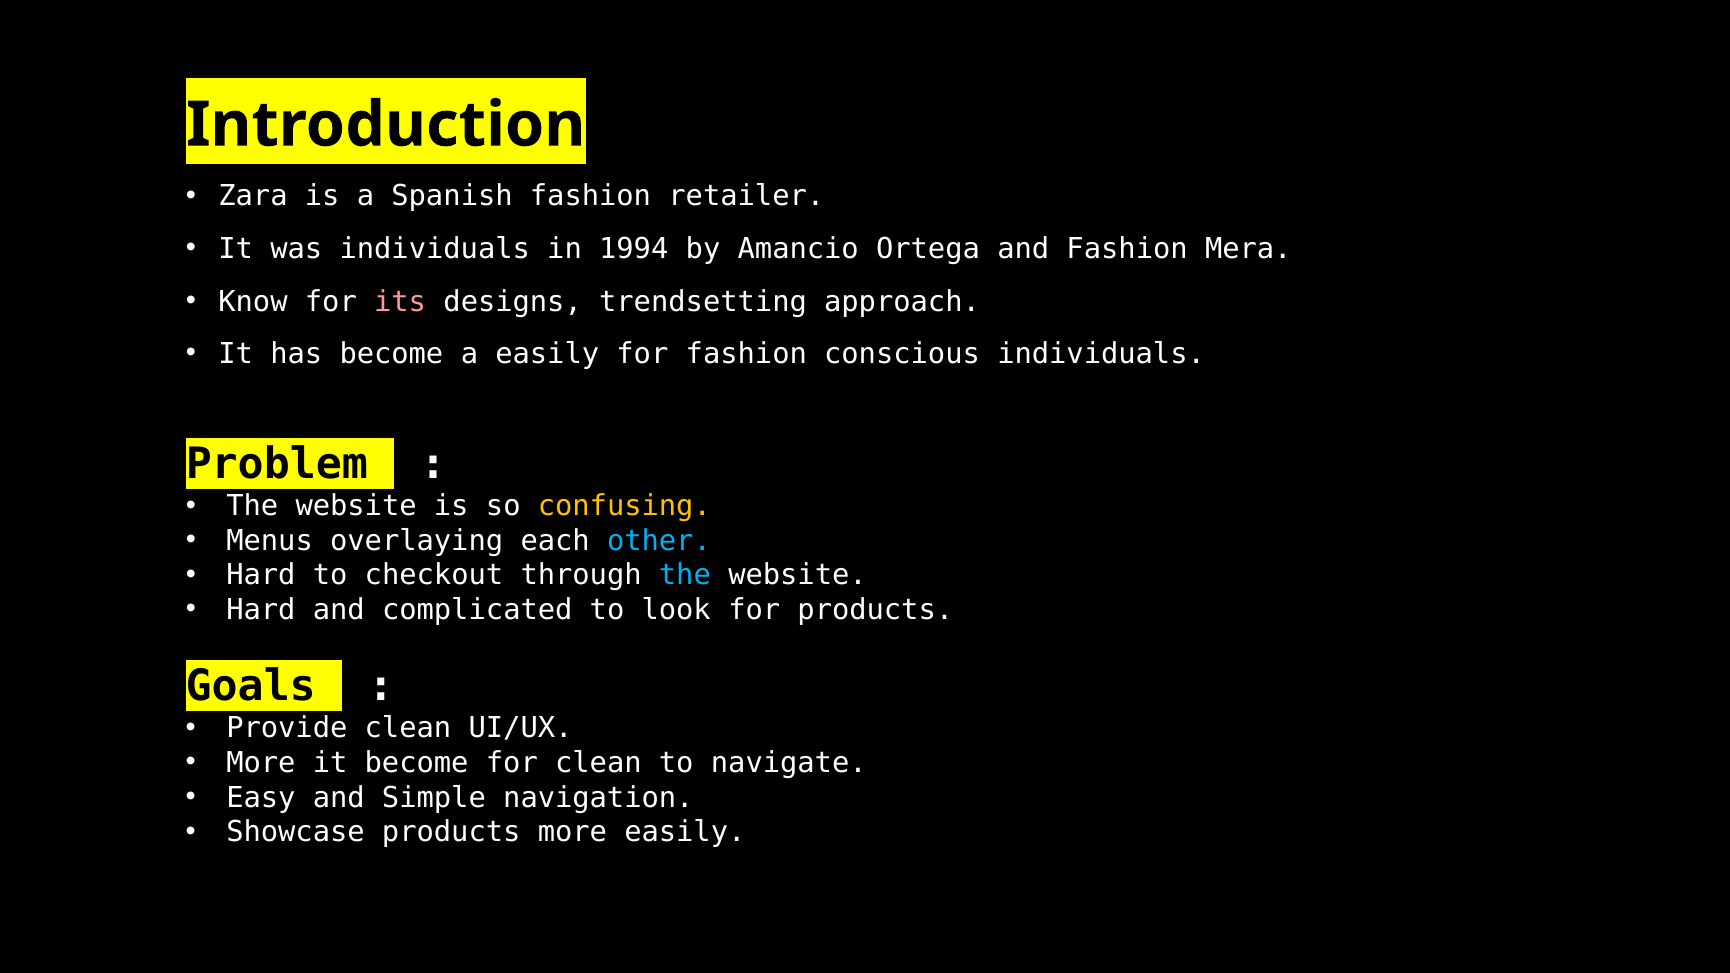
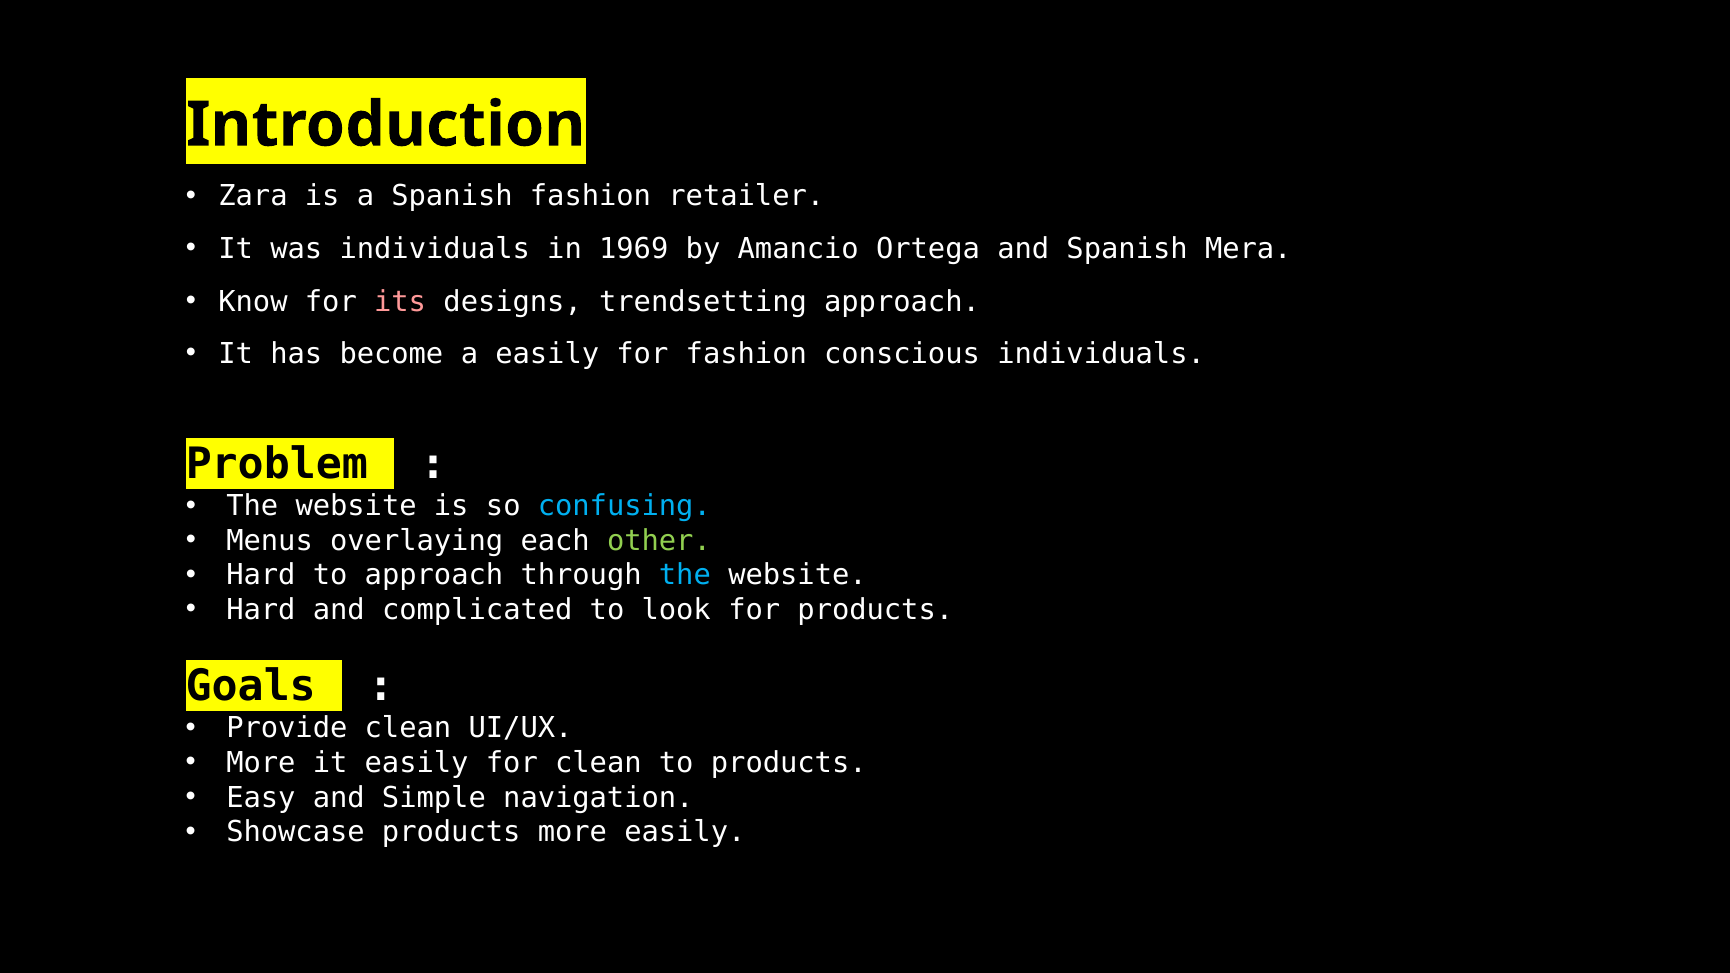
1994: 1994 -> 1969 (634, 249)
and Fashion: Fashion -> Spanish (1127, 249)
confusing colour: yellow -> light blue (624, 506)
other colour: light blue -> light green (659, 541)
to checkout: checkout -> approach (434, 576)
it become: become -> easily (417, 763)
to navigate: navigate -> products (789, 763)
